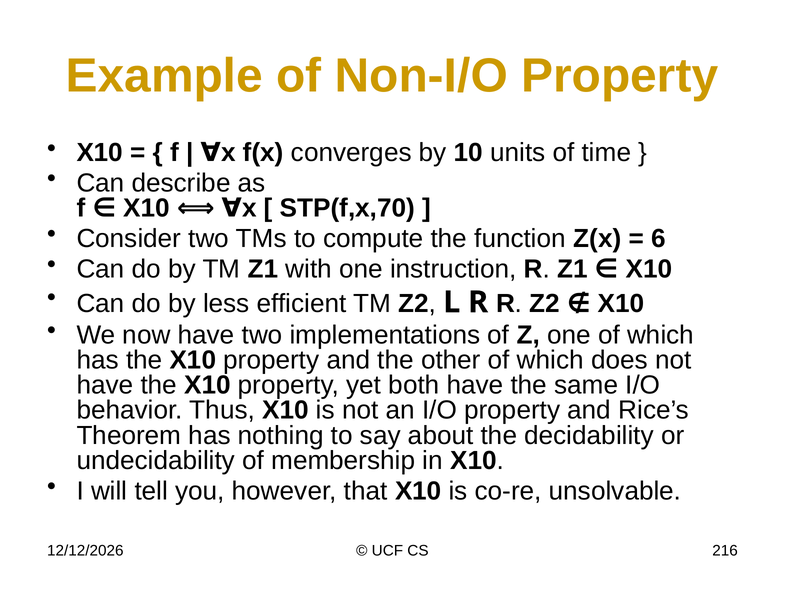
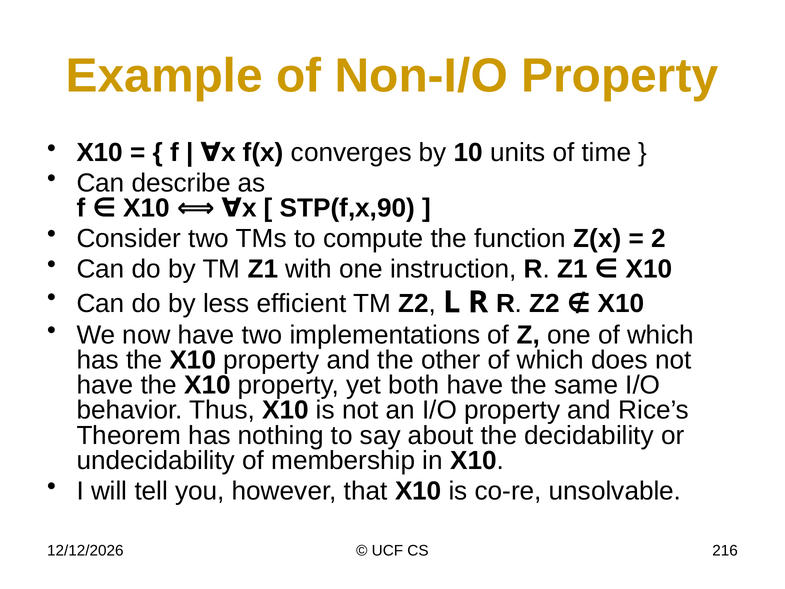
STP(f,x,70: STP(f,x,70 -> STP(f,x,90 (347, 208)
6: 6 -> 2 (658, 239)
